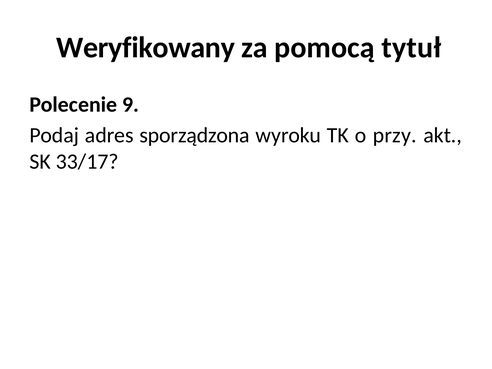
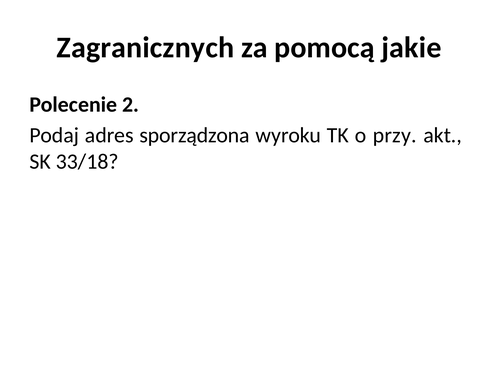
Weryfikowany: Weryfikowany -> Zagranicznych (145, 48)
tytuł: tytuł -> jakie (411, 48)
9: 9 -> 2 (131, 105)
33/17: 33/17 -> 33/18 (87, 162)
